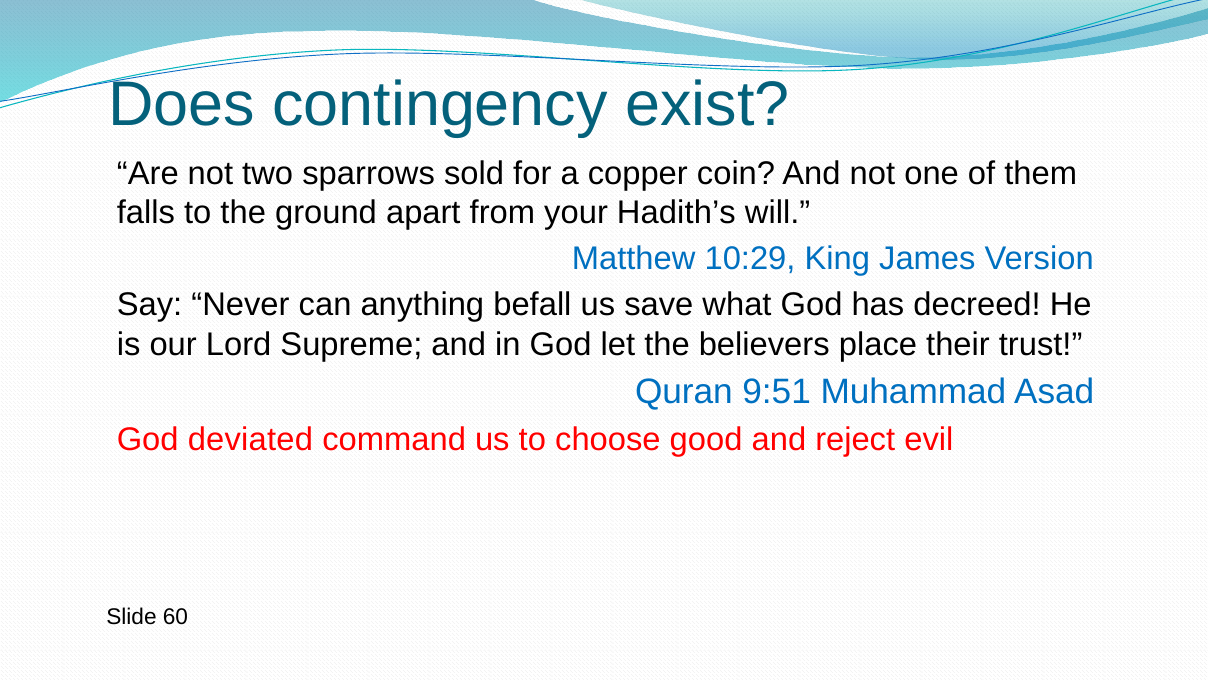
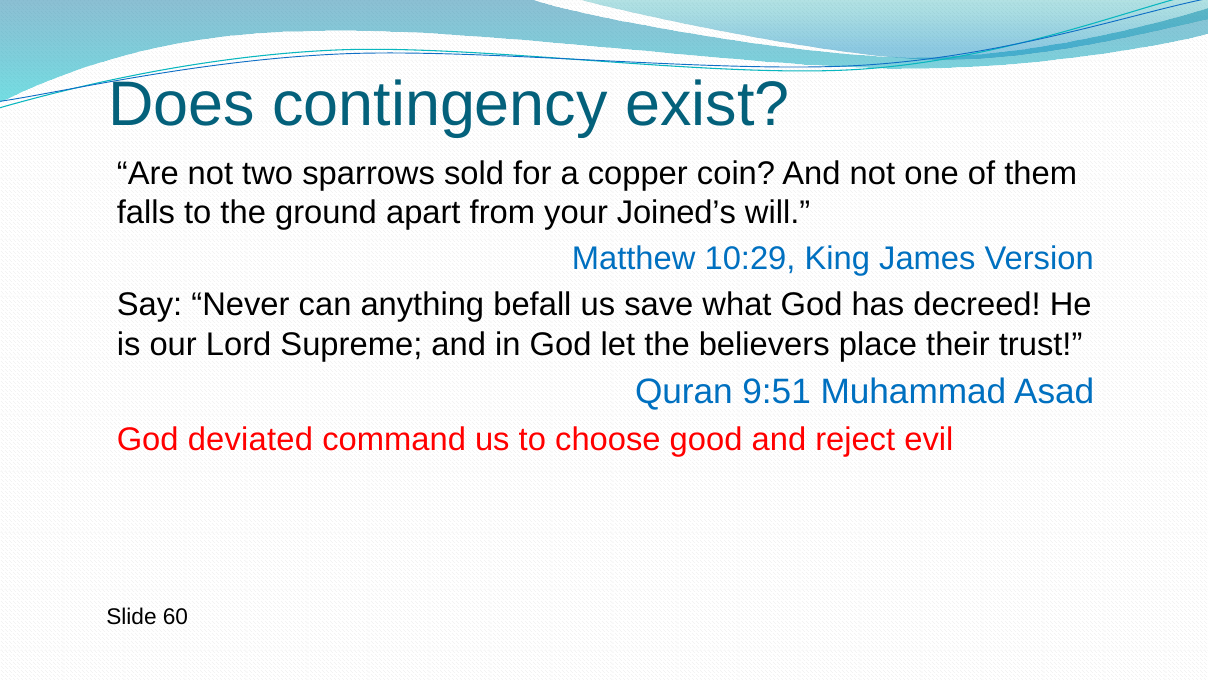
Hadith’s: Hadith’s -> Joined’s (676, 213)
